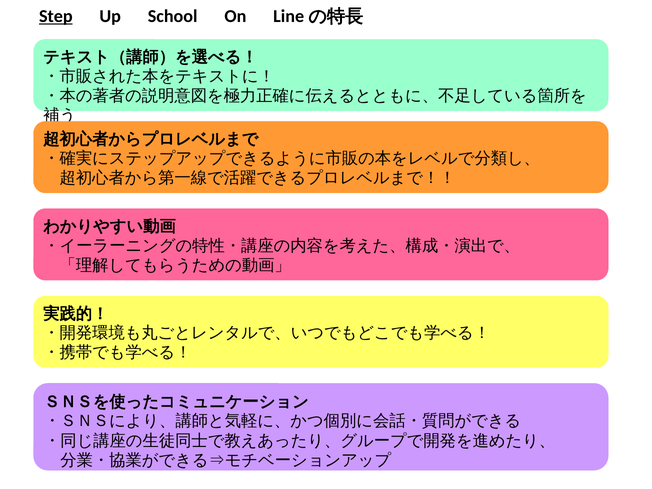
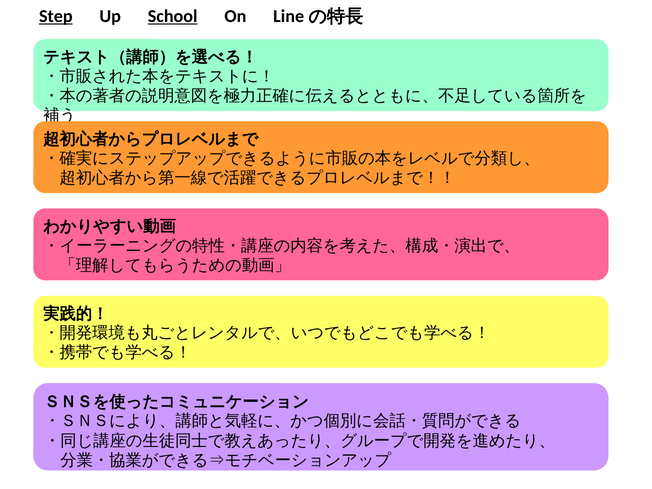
School underline: none -> present (173, 16)
